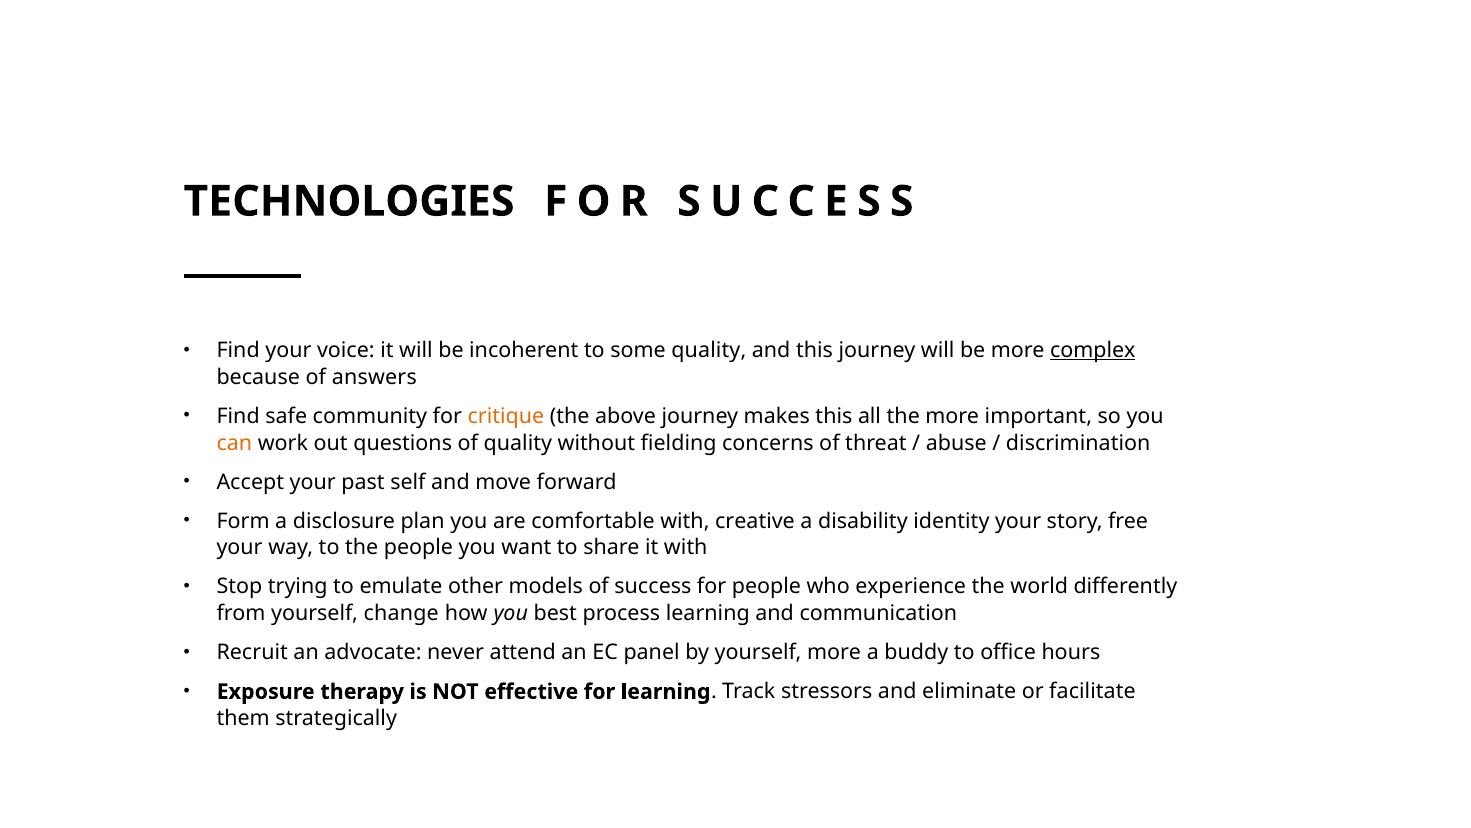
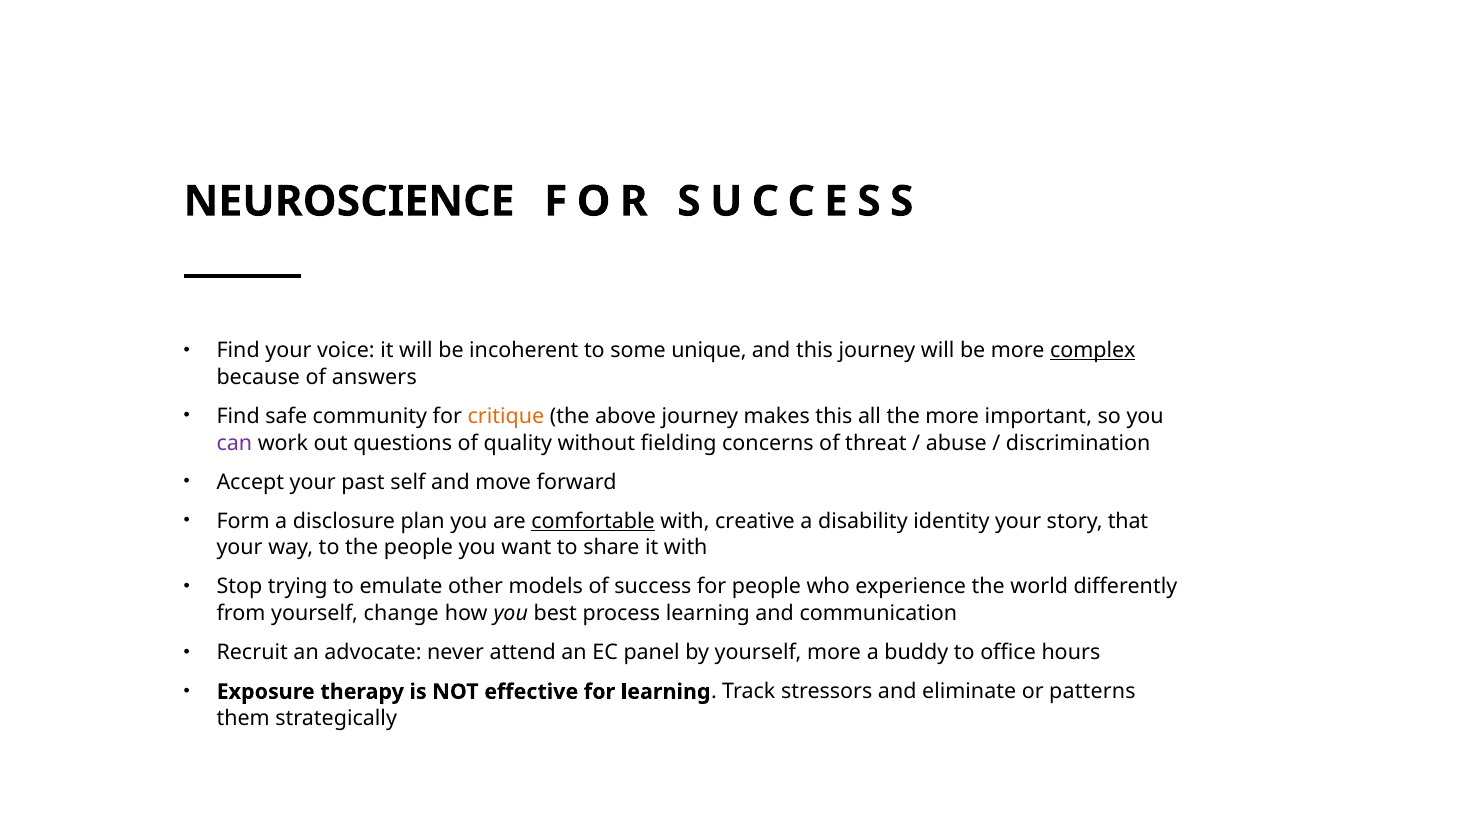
TECHNOLOGIES: TECHNOLOGIES -> NEUROSCIENCE (349, 201)
some quality: quality -> unique (709, 350)
can colour: orange -> purple (234, 443)
comfortable underline: none -> present (593, 521)
free: free -> that (1128, 521)
facilitate: facilitate -> patterns (1092, 691)
